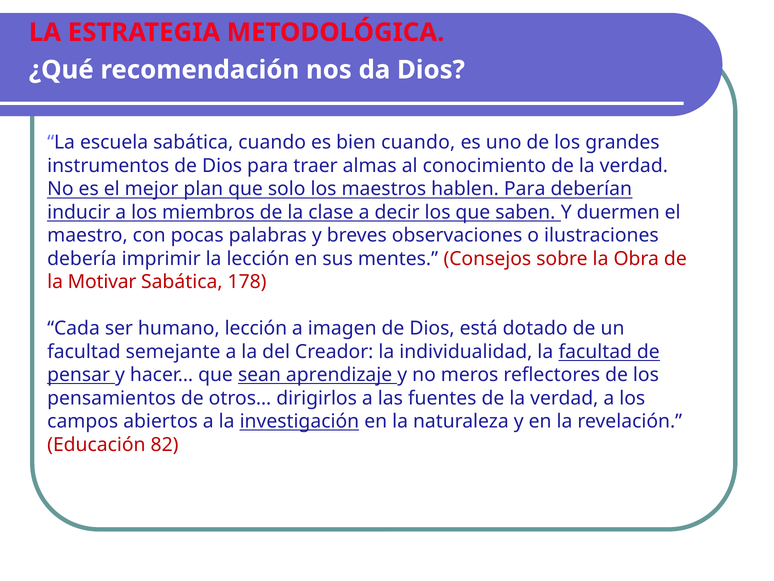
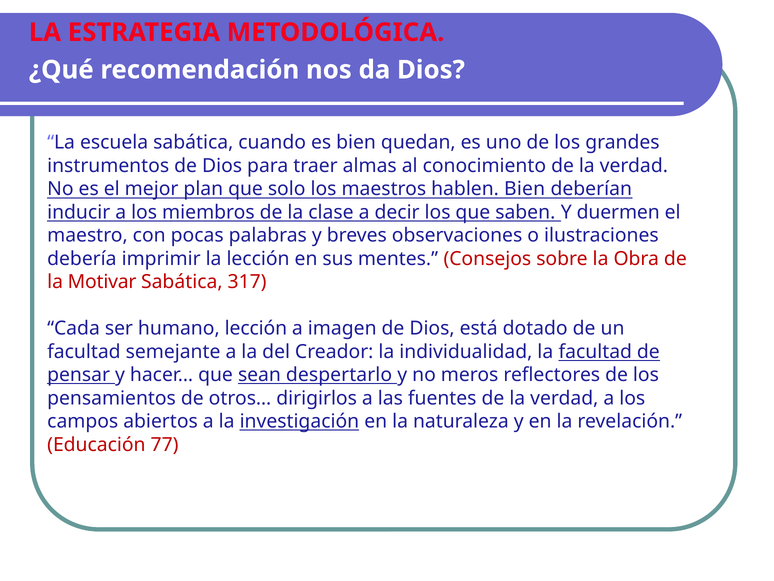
bien cuando: cuando -> quedan (418, 142)
hablen Para: Para -> Bien (525, 189)
178: 178 -> 317 (247, 282)
aprendizaje: aprendizaje -> despertarlo (339, 375)
82: 82 -> 77 (165, 444)
